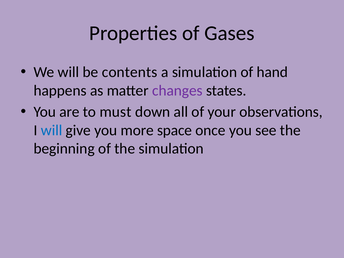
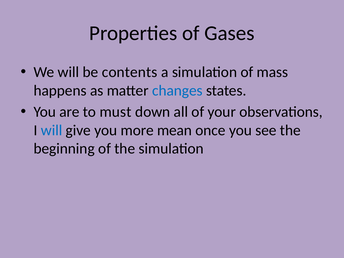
hand: hand -> mass (272, 72)
changes colour: purple -> blue (177, 91)
space: space -> mean (175, 130)
